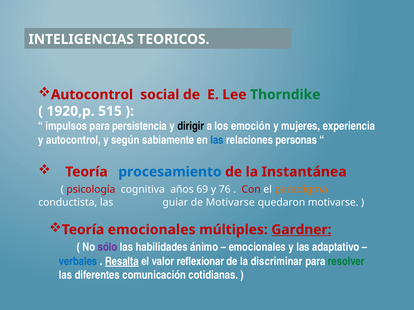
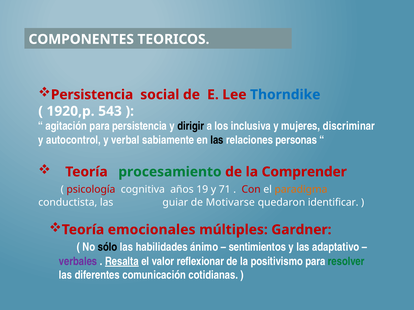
INTELIGENCIAS: INTELIGENCIAS -> COMPONENTES (81, 39)
Autocontrol: Autocontrol -> Persistencia (92, 95)
Thorndike colour: green -> blue (285, 95)
515: 515 -> 543 (110, 111)
impulsos: impulsos -> agitación (66, 126)
emoción: emoción -> inclusiva (251, 126)
experiencia: experiencia -> discriminar (349, 126)
según: según -> verbal (125, 140)
las colour: blue -> black (217, 140)
procesamiento colour: blue -> green (170, 172)
Instantánea: Instantánea -> Comprender (304, 172)
69: 69 -> 19 (202, 190)
76: 76 -> 71 (225, 190)
quedaron motivarse: motivarse -> identificar (333, 203)
Gardner underline: present -> none (301, 230)
sólo colour: purple -> black (108, 247)
emocionales: emocionales -> sentimientos (257, 247)
verbales colour: blue -> purple (78, 262)
discriminar: discriminar -> positivismo (277, 262)
